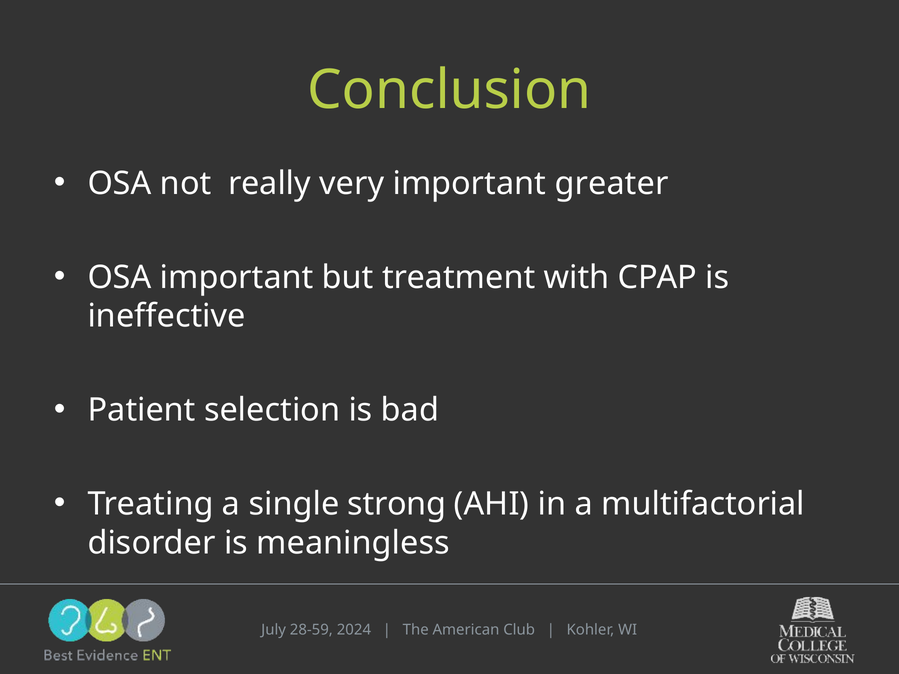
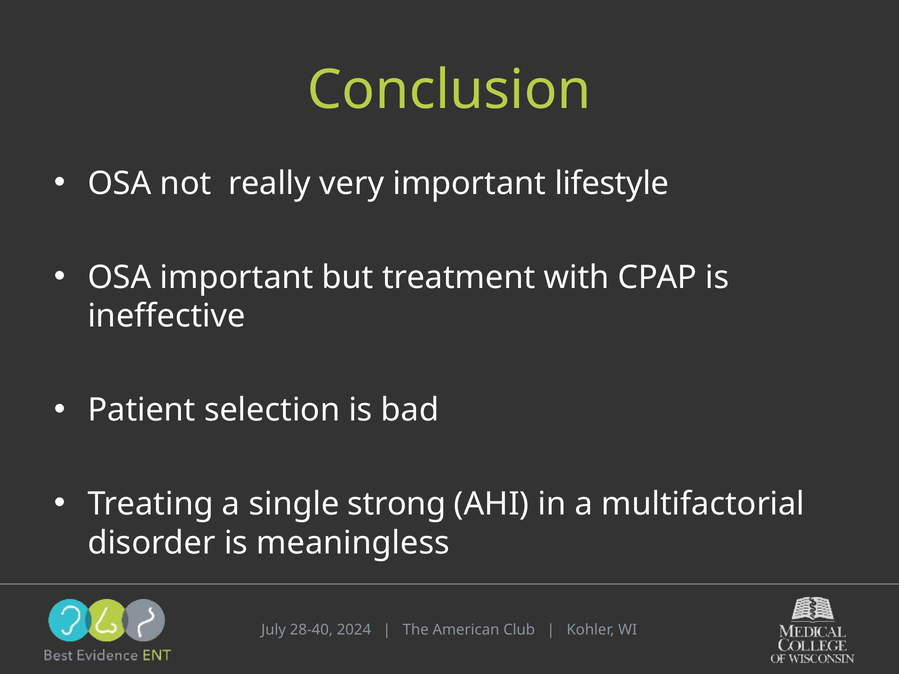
greater: greater -> lifestyle (612, 184)
28-59: 28-59 -> 28-40 (311, 630)
